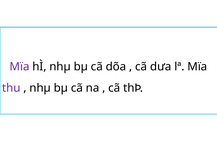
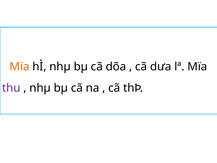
Mïa colour: purple -> orange (20, 67)
